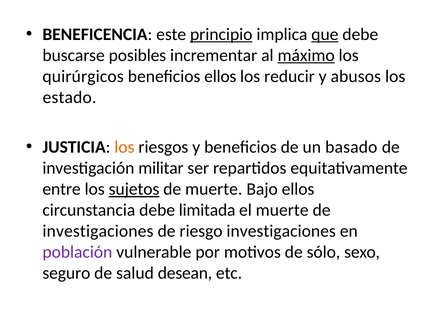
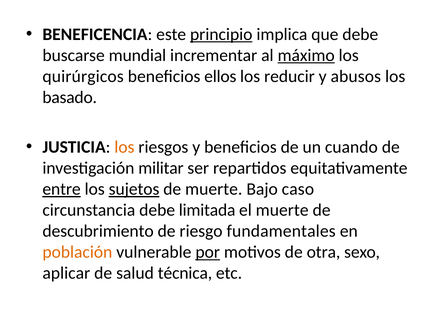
que underline: present -> none (325, 34)
posibles: posibles -> mundial (137, 55)
estado: estado -> basado (70, 97)
basado: basado -> cuando (351, 147)
entre underline: none -> present (62, 189)
Bajo ellos: ellos -> caso (298, 189)
investigaciones: investigaciones -> descubrimiento (98, 231)
riesgo investigaciones: investigaciones -> fundamentales (281, 231)
población colour: purple -> orange (77, 252)
por underline: none -> present (208, 252)
sólo: sólo -> otra (323, 252)
seguro: seguro -> aplicar (66, 273)
desean: desean -> técnica (185, 273)
